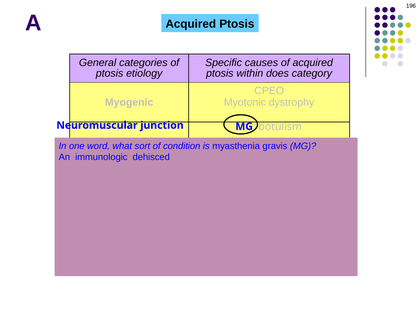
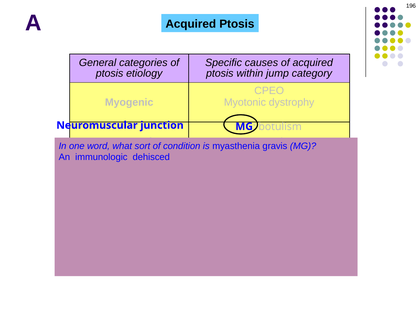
does: does -> jump (278, 73)
